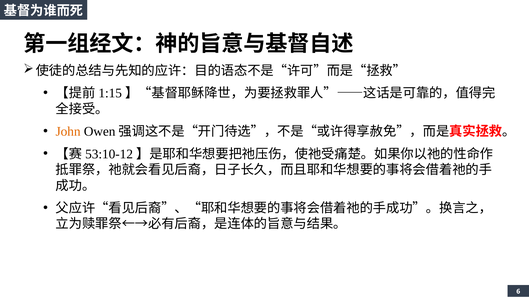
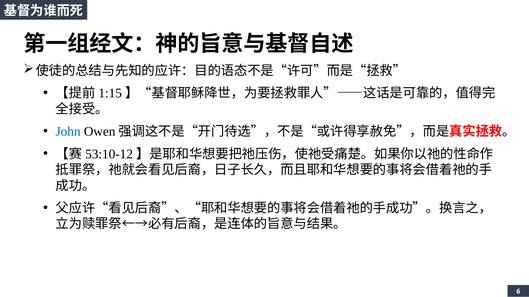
John colour: orange -> blue (68, 132)
